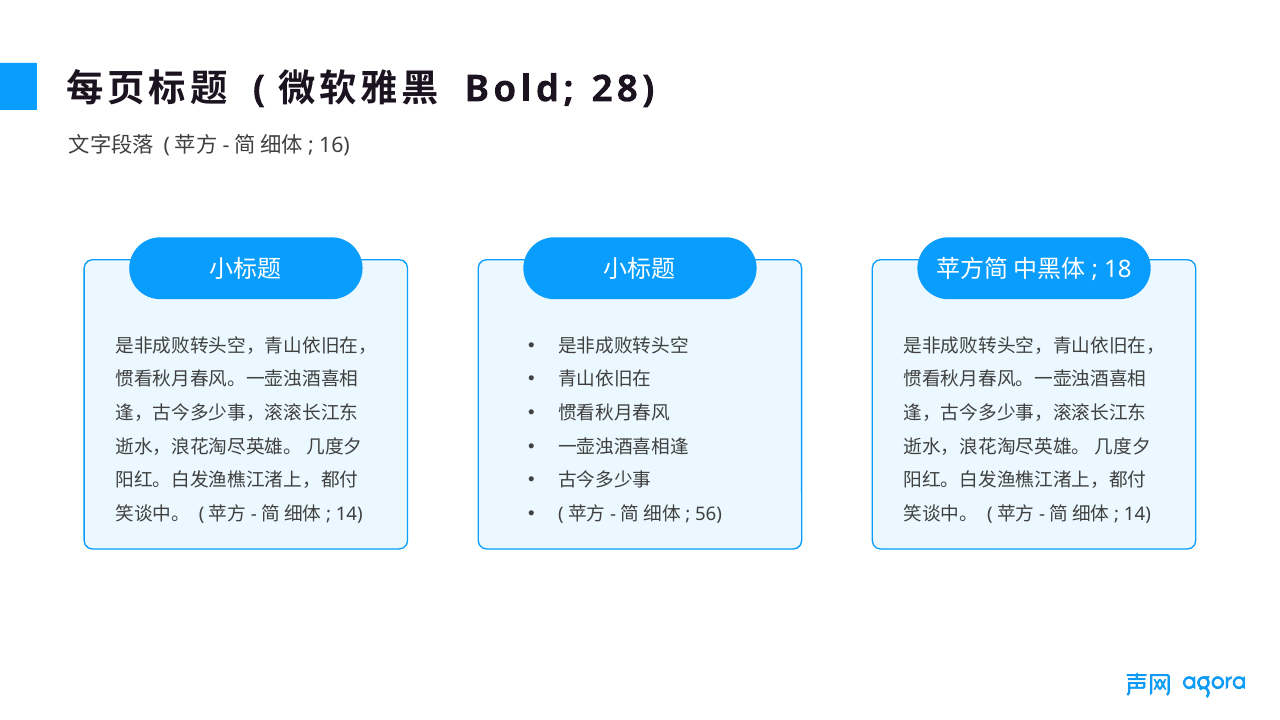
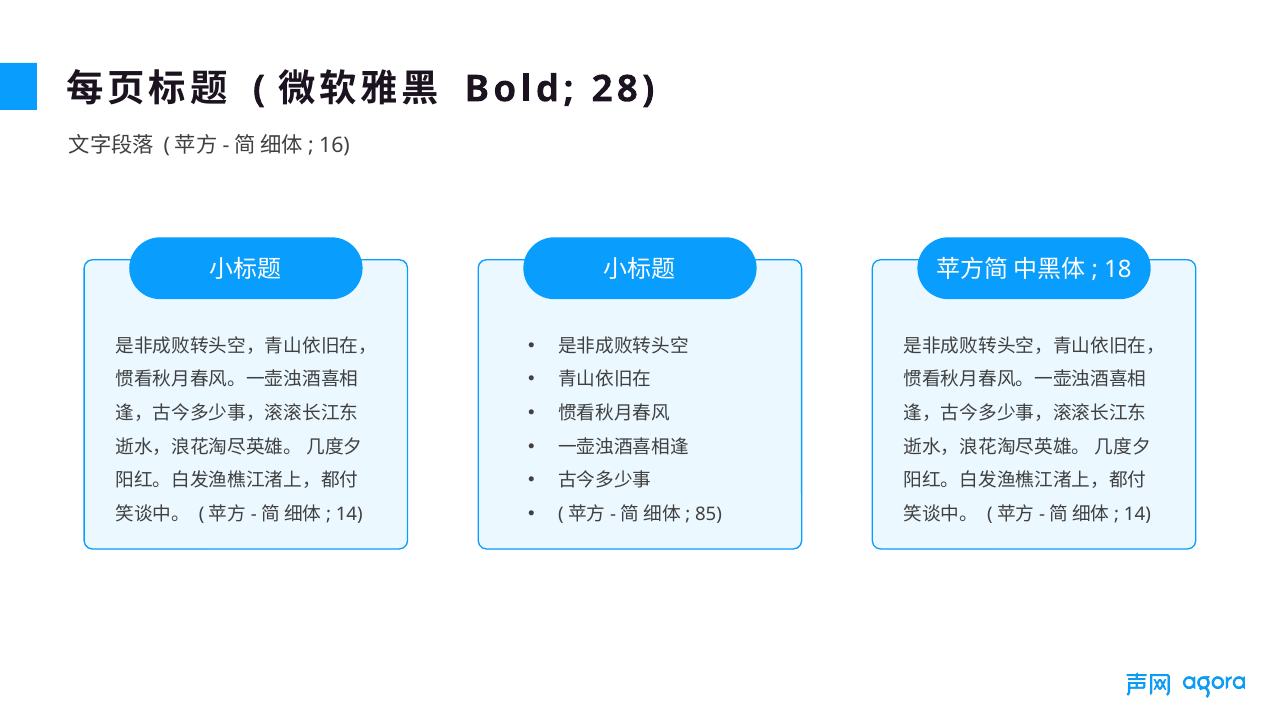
56: 56 -> 85 (709, 514)
